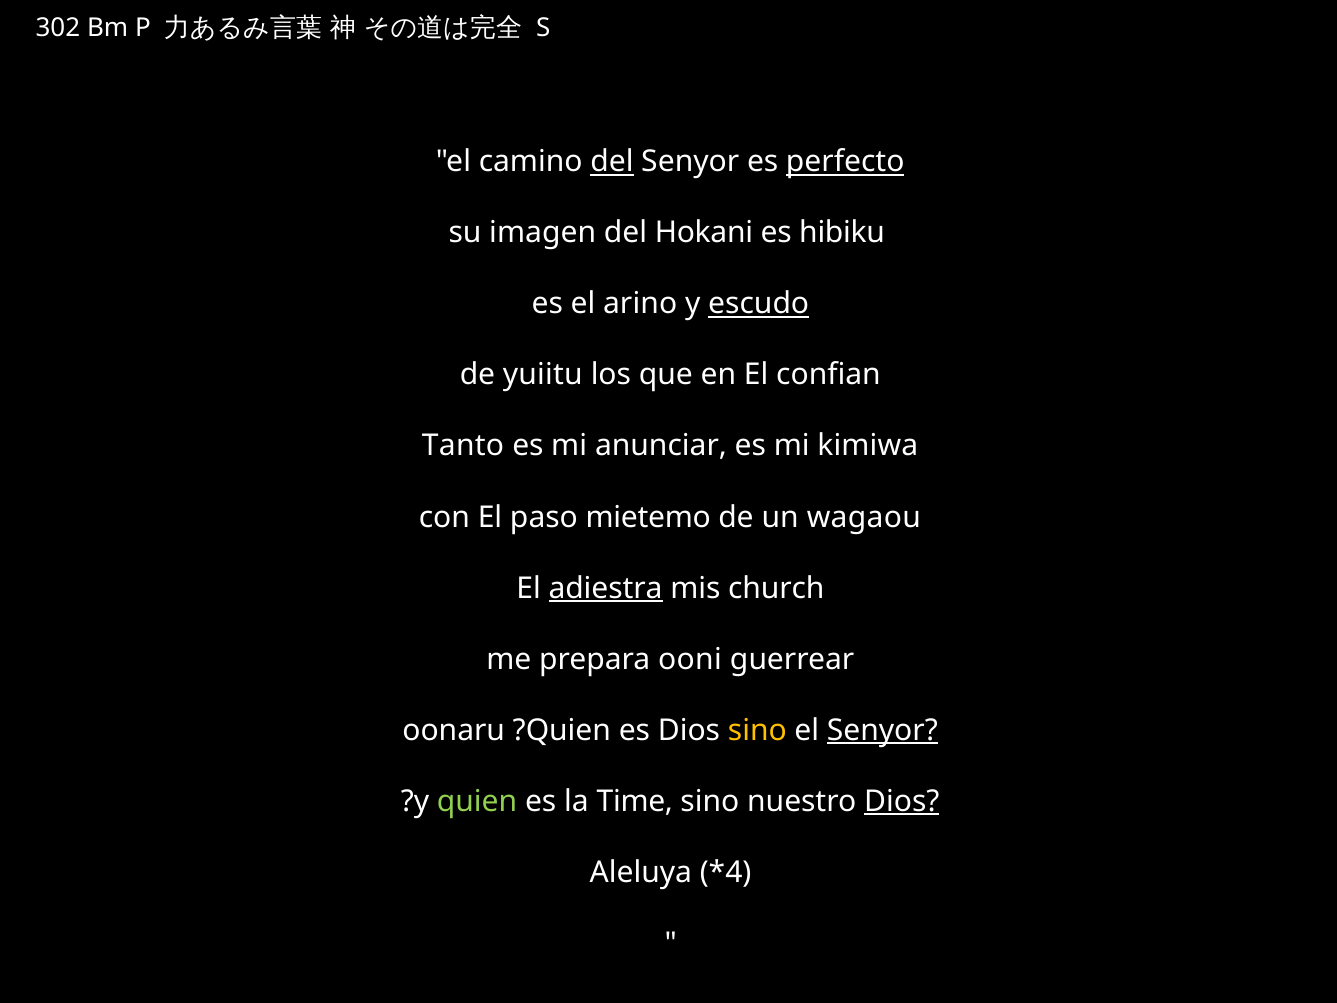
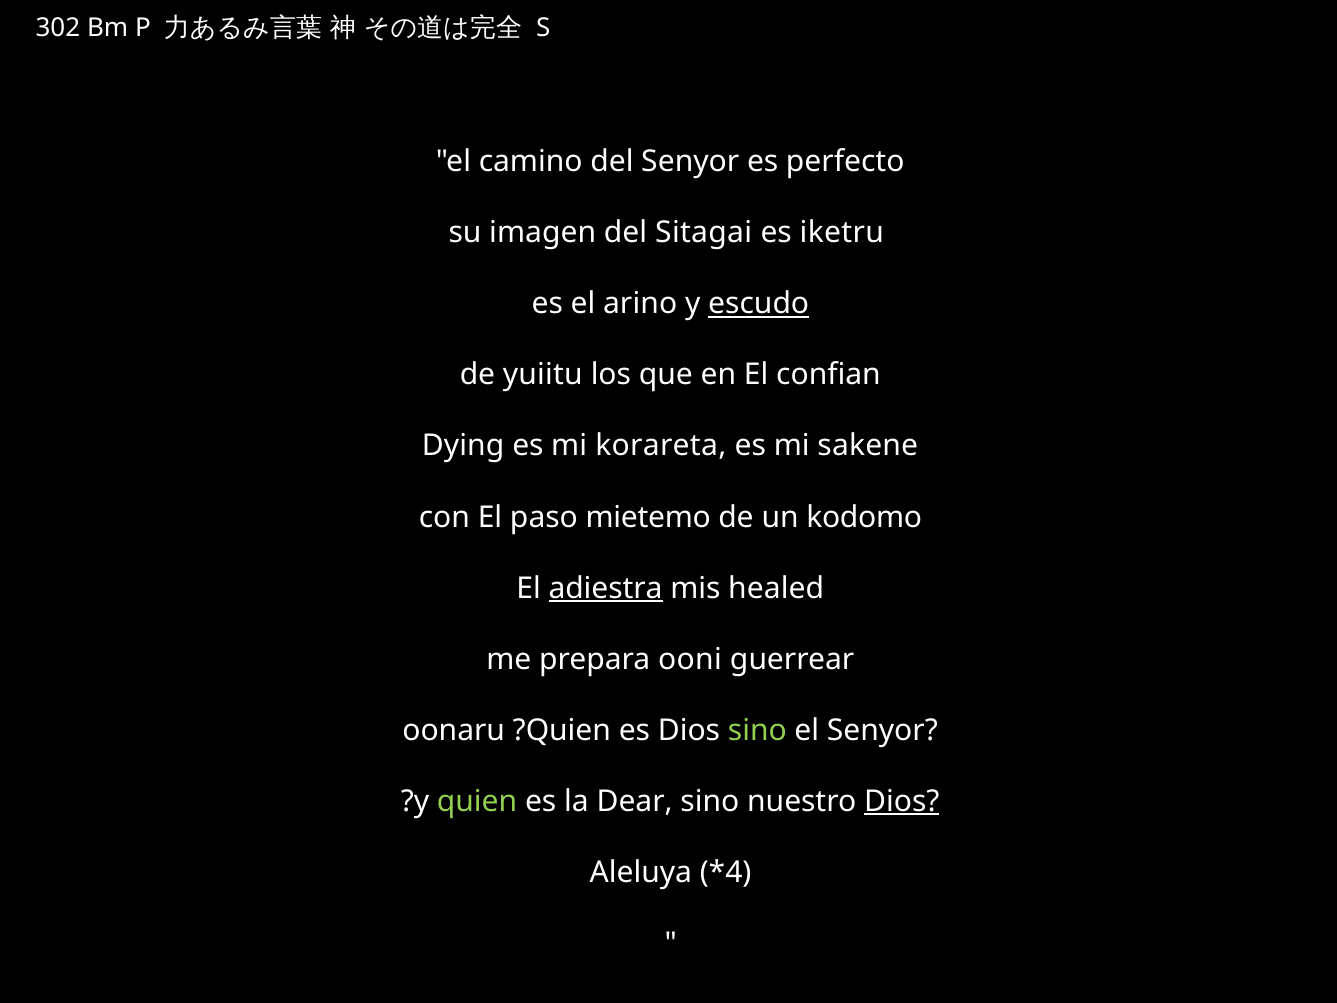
del underline: present -> none (612, 162)
perfecto underline: present -> none (845, 162)
Hokani: Hokani -> Sitagai (704, 233)
hibiku: hibiku -> iketru (842, 233)
Tanto: Tanto -> Dying (463, 446)
anunciar: anunciar -> korareta (661, 446)
kimiwa: kimiwa -> sakene (868, 446)
wagaou: wagaou -> kodomo (864, 517)
church: church -> healed (776, 588)
sino colour: yellow -> light green (757, 730)
Senyor underline: present -> none (882, 730)
Time: Time -> Dear (635, 801)
